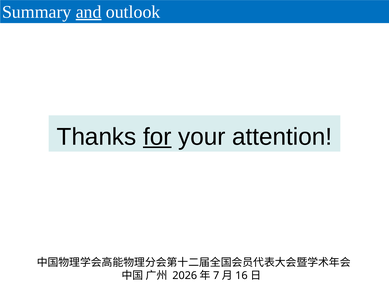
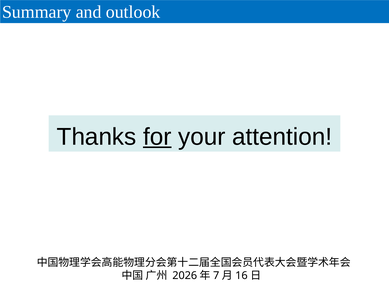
and underline: present -> none (89, 12)
